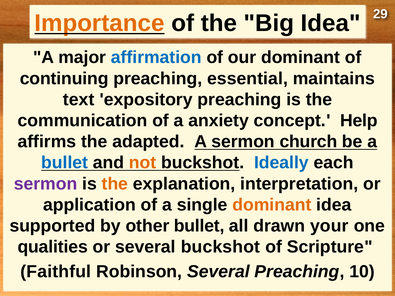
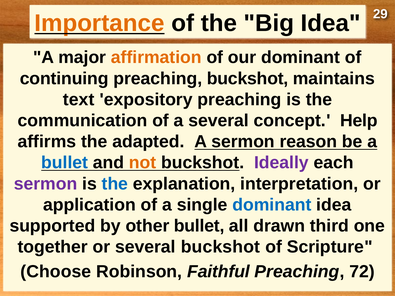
affirmation colour: blue -> orange (156, 57)
preaching essential: essential -> buckshot (248, 79)
a anxiety: anxiety -> several (219, 121)
church: church -> reason (308, 142)
Ideally colour: blue -> purple (281, 163)
the colour: orange -> blue (115, 184)
dominant colour: orange -> blue (272, 205)
your: your -> third (329, 226)
qualities: qualities -> together (53, 247)
Faithful: Faithful -> Choose (56, 272)
Robinson Several: Several -> Faithful (218, 272)
10: 10 -> 72 (362, 272)
